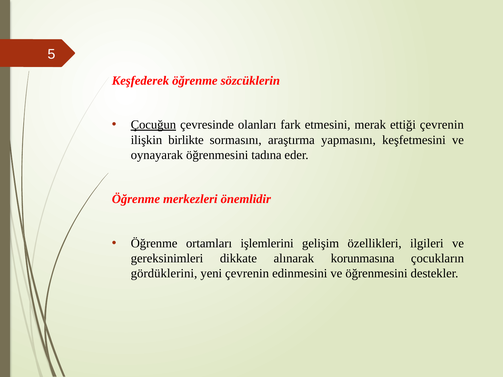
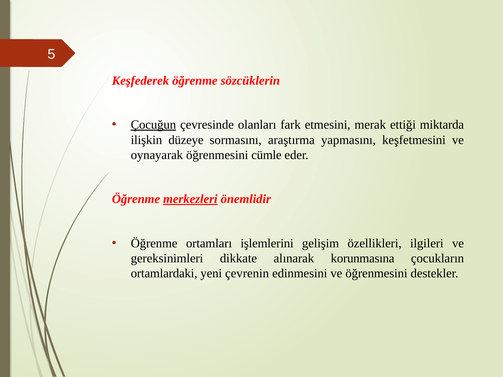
ettiği çevrenin: çevrenin -> miktarda (442, 125)
birlikte: birlikte -> düzeye (186, 140)
tadına: tadına -> cümle (266, 155)
merkezleri underline: none -> present (190, 199)
gördüklerini: gördüklerini -> ortamlardaki (164, 274)
